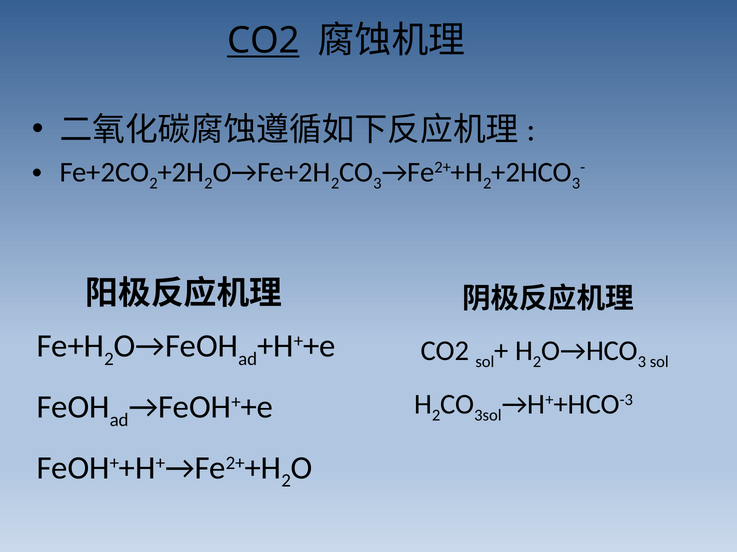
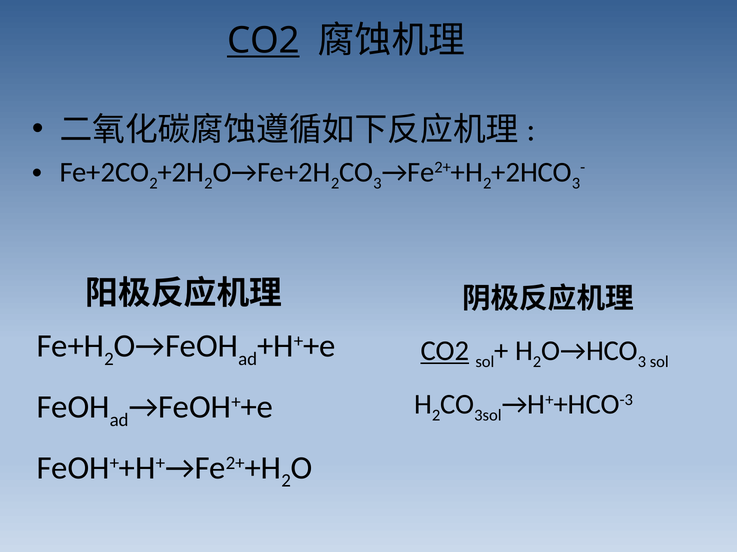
CO2 underline: none -> present (445, 351)
